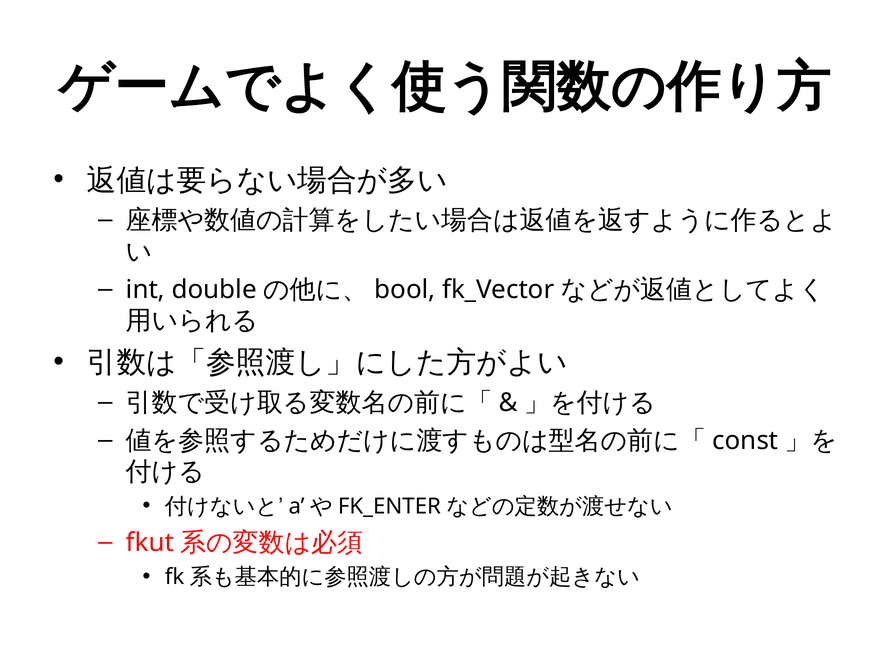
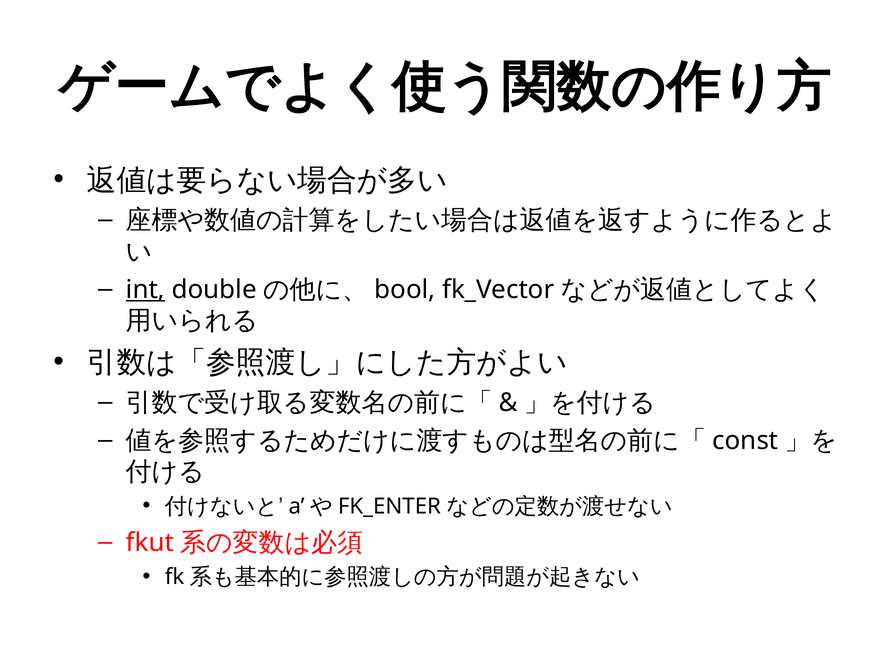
int underline: none -> present (145, 290)
